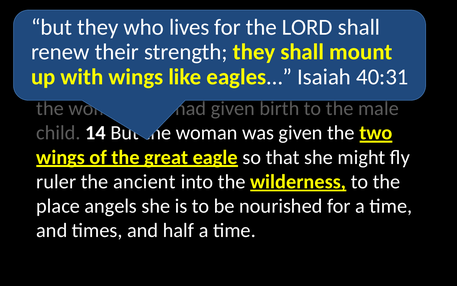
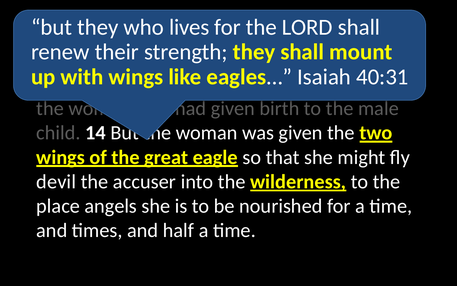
ruler: ruler -> devil (56, 182)
ancient: ancient -> accuser (145, 182)
